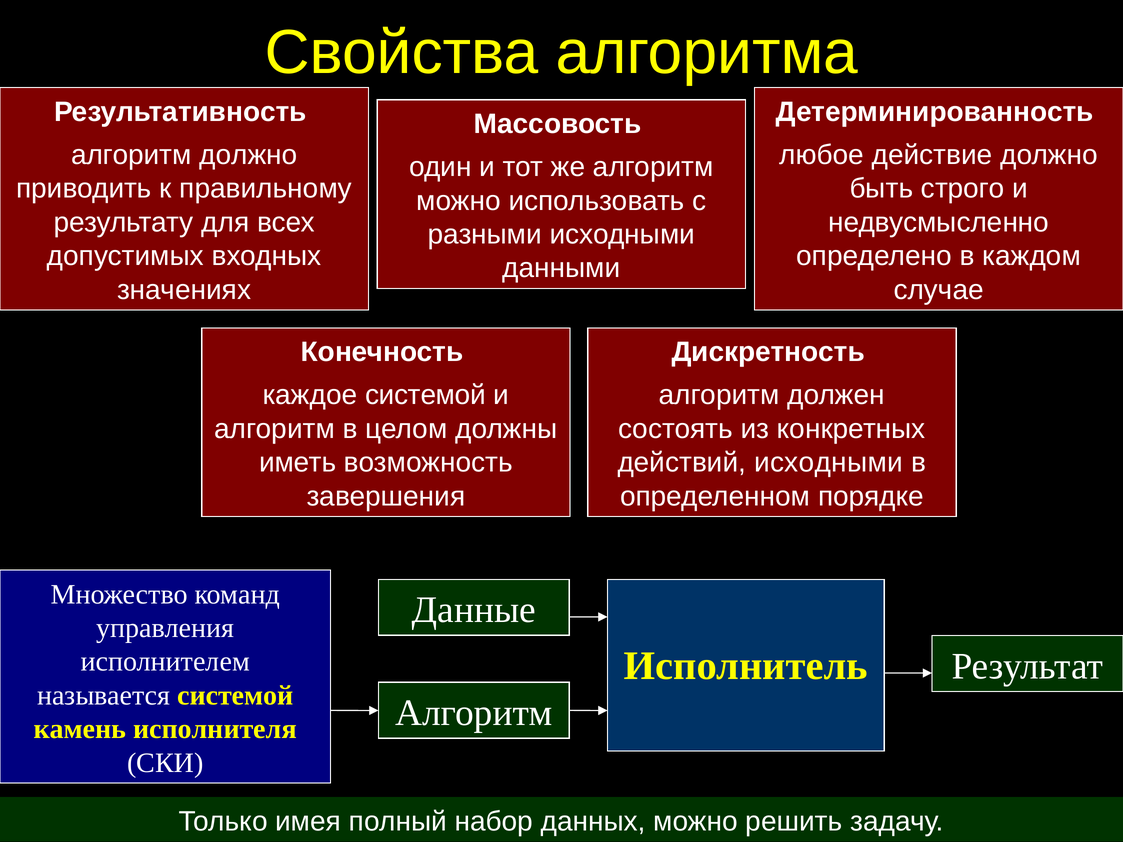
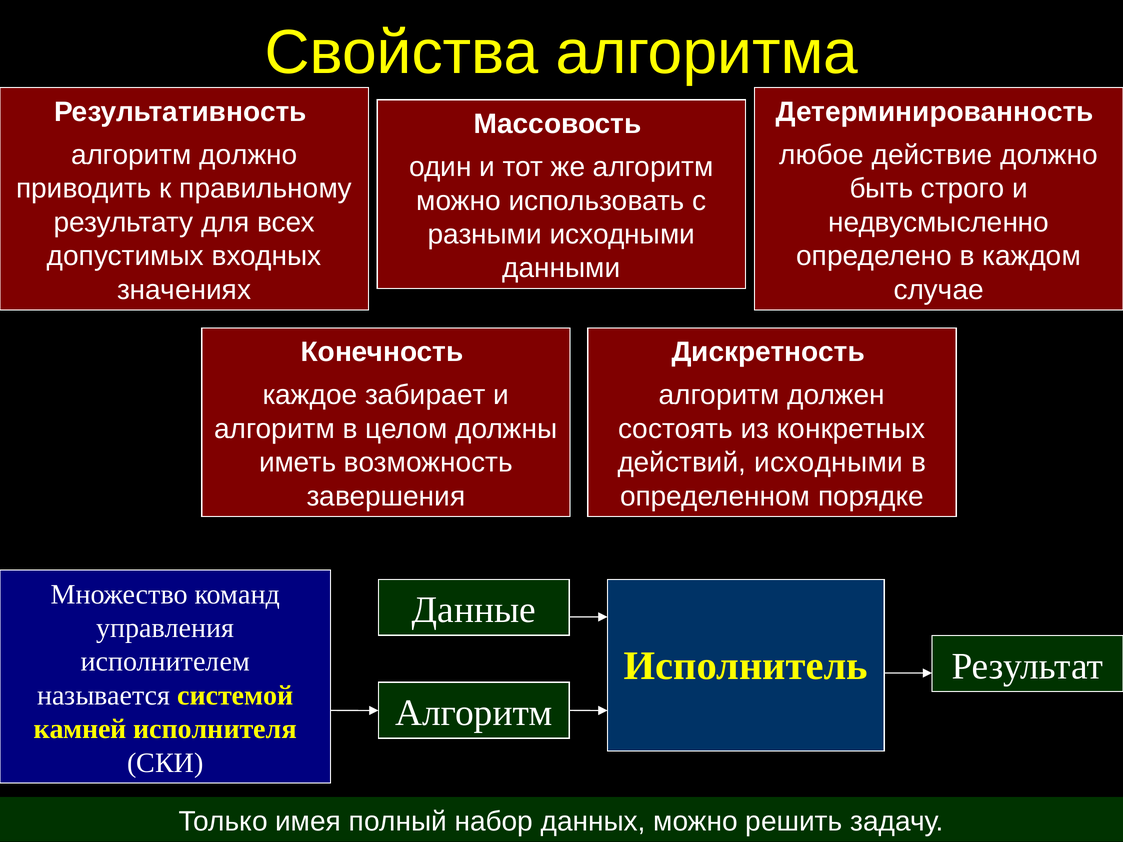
каждое системой: системой -> забирает (425, 395)
камень: камень -> камней (80, 729)
